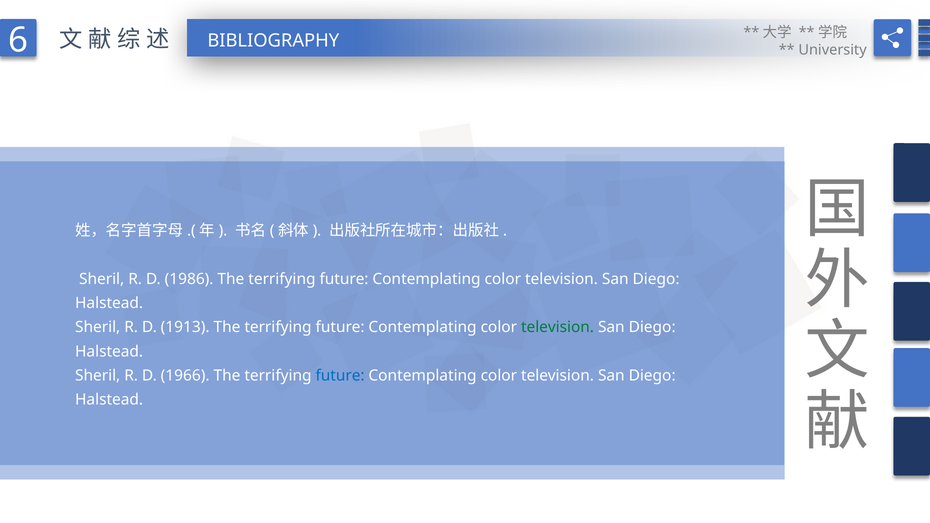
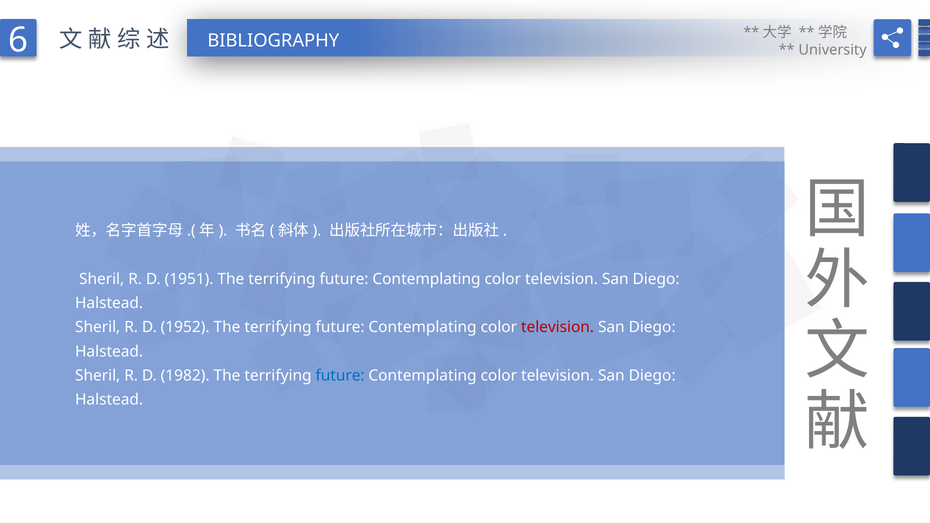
1986: 1986 -> 1951 (189, 279)
1913: 1913 -> 1952 (185, 327)
television colour: green -> red (558, 327)
1966: 1966 -> 1982 (185, 376)
